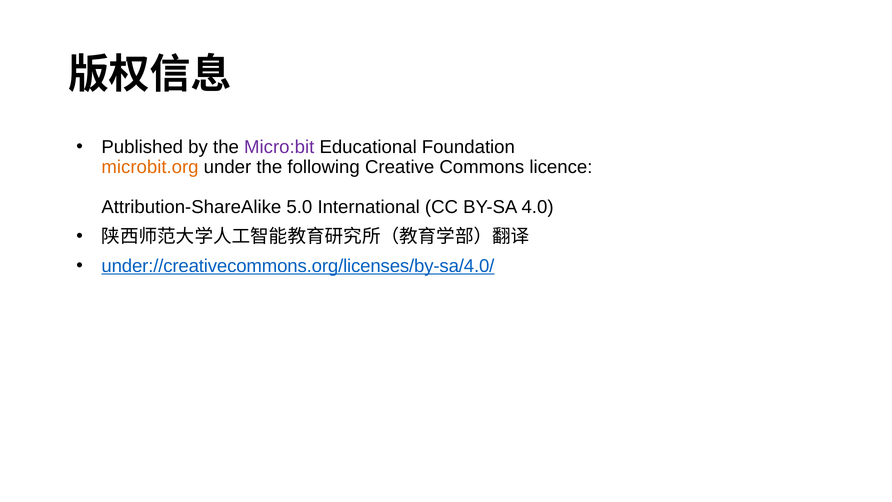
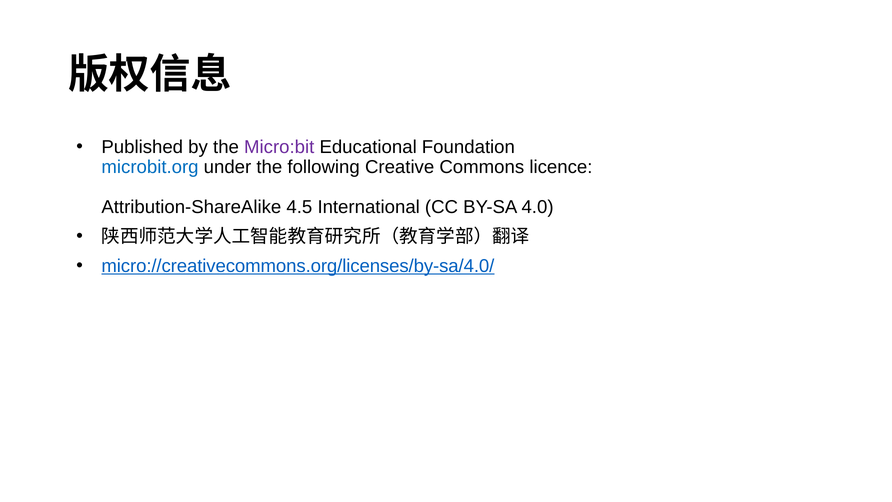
microbit.org colour: orange -> blue (150, 167)
5.0: 5.0 -> 4.5 (299, 207)
under://creativecommons.org/licenses/by-sa/4.0/: under://creativecommons.org/licenses/by-sa/4.0/ -> micro://creativecommons.org/licenses/by-sa/4.0/ (298, 266)
